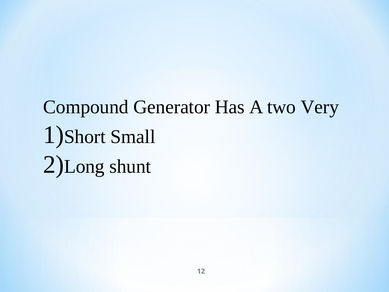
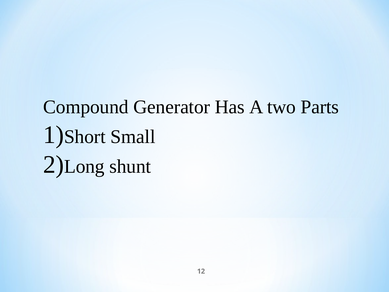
Very: Very -> Parts (320, 107)
